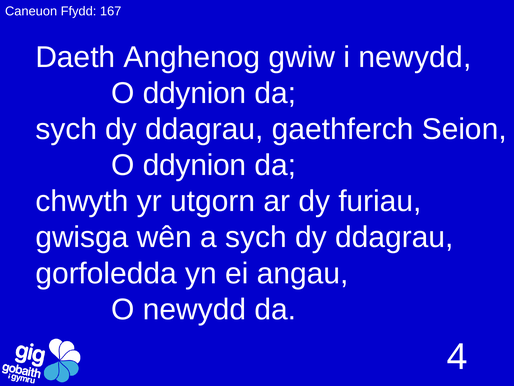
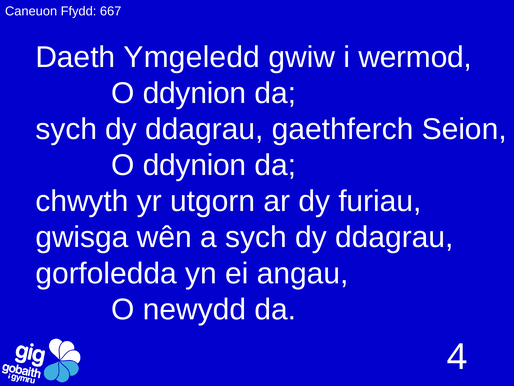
167: 167 -> 667 (111, 11)
Anghenog: Anghenog -> Ymgeledd (192, 57)
i newydd: newydd -> wermod (415, 57)
